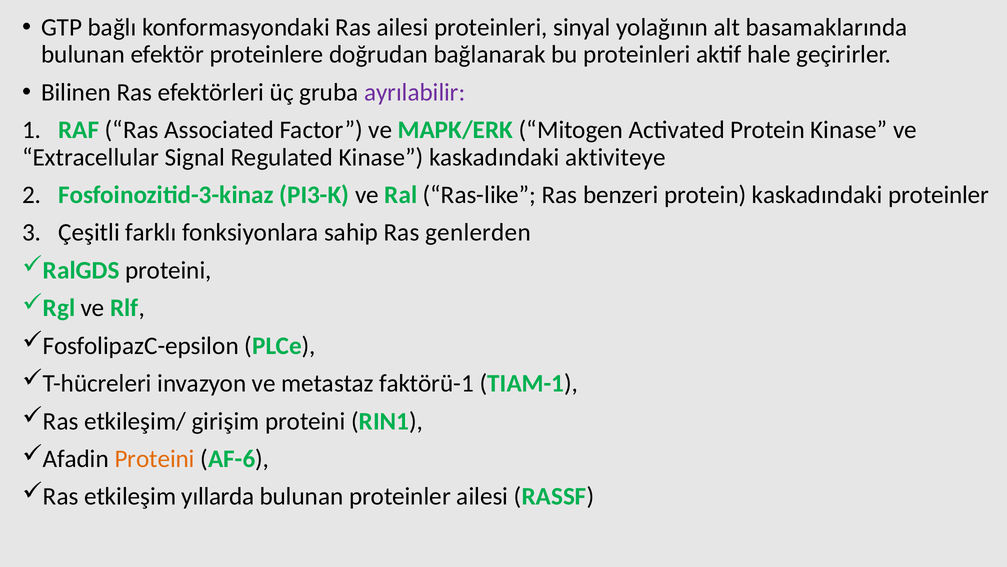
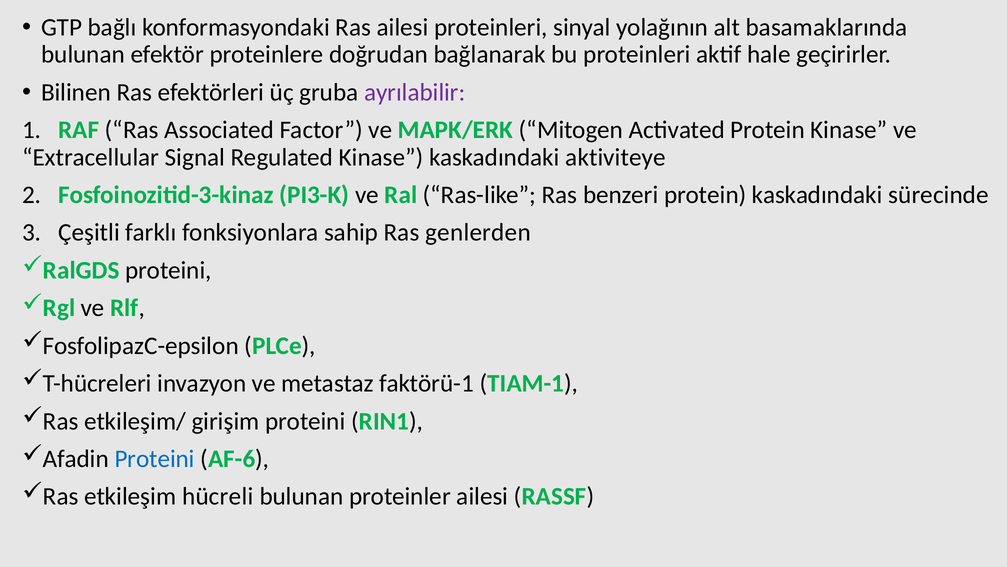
kaskadındaki proteinler: proteinler -> sürecinde (939, 195)
Proteini colour: orange -> blue (155, 458)
yıllarda: yıllarda -> hücreli (218, 496)
